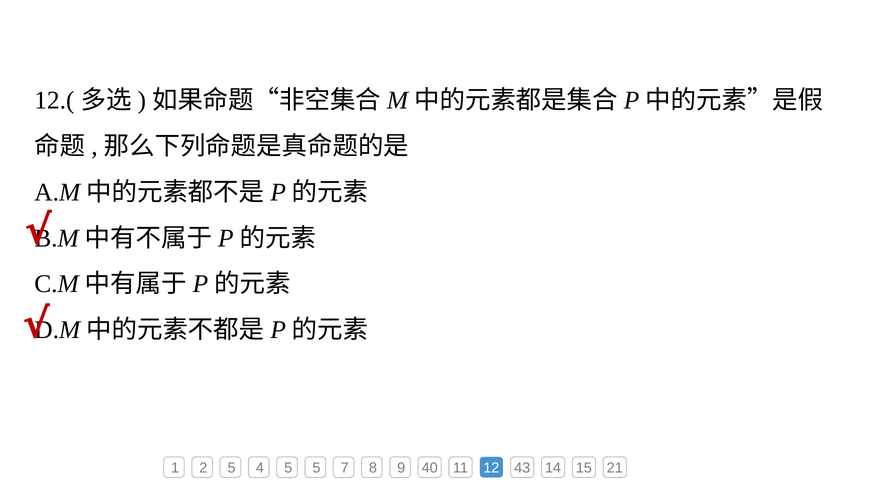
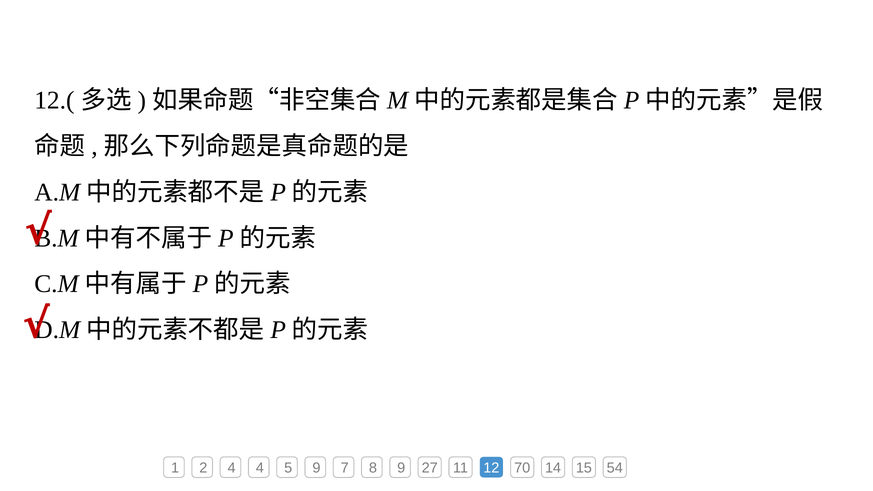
2 5: 5 -> 4 (232, 468)
5 5: 5 -> 9 (316, 468)
40: 40 -> 27 (430, 468)
43: 43 -> 70 (522, 468)
21: 21 -> 54 (615, 468)
